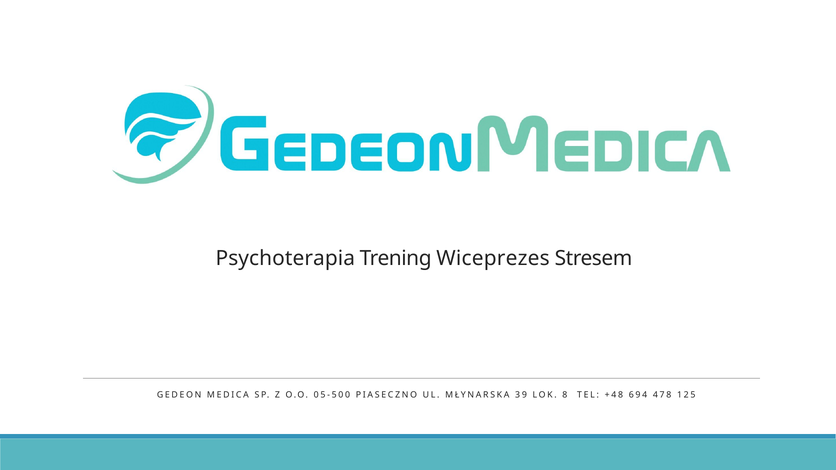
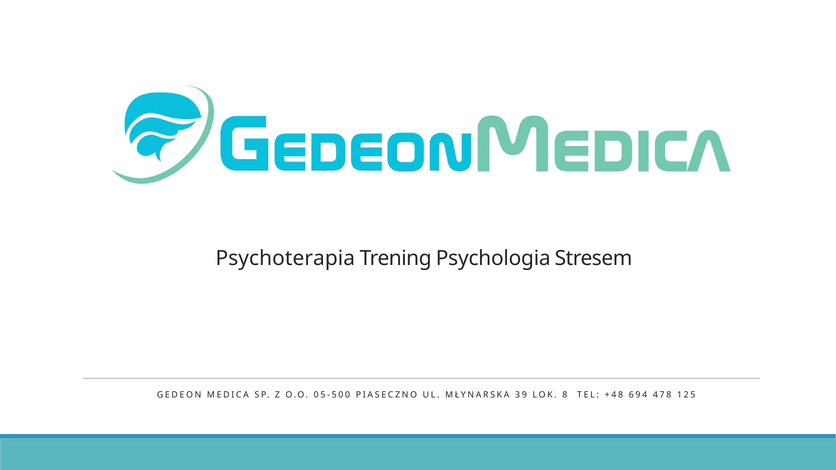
Wiceprezes: Wiceprezes -> Psychologia (493, 258)
